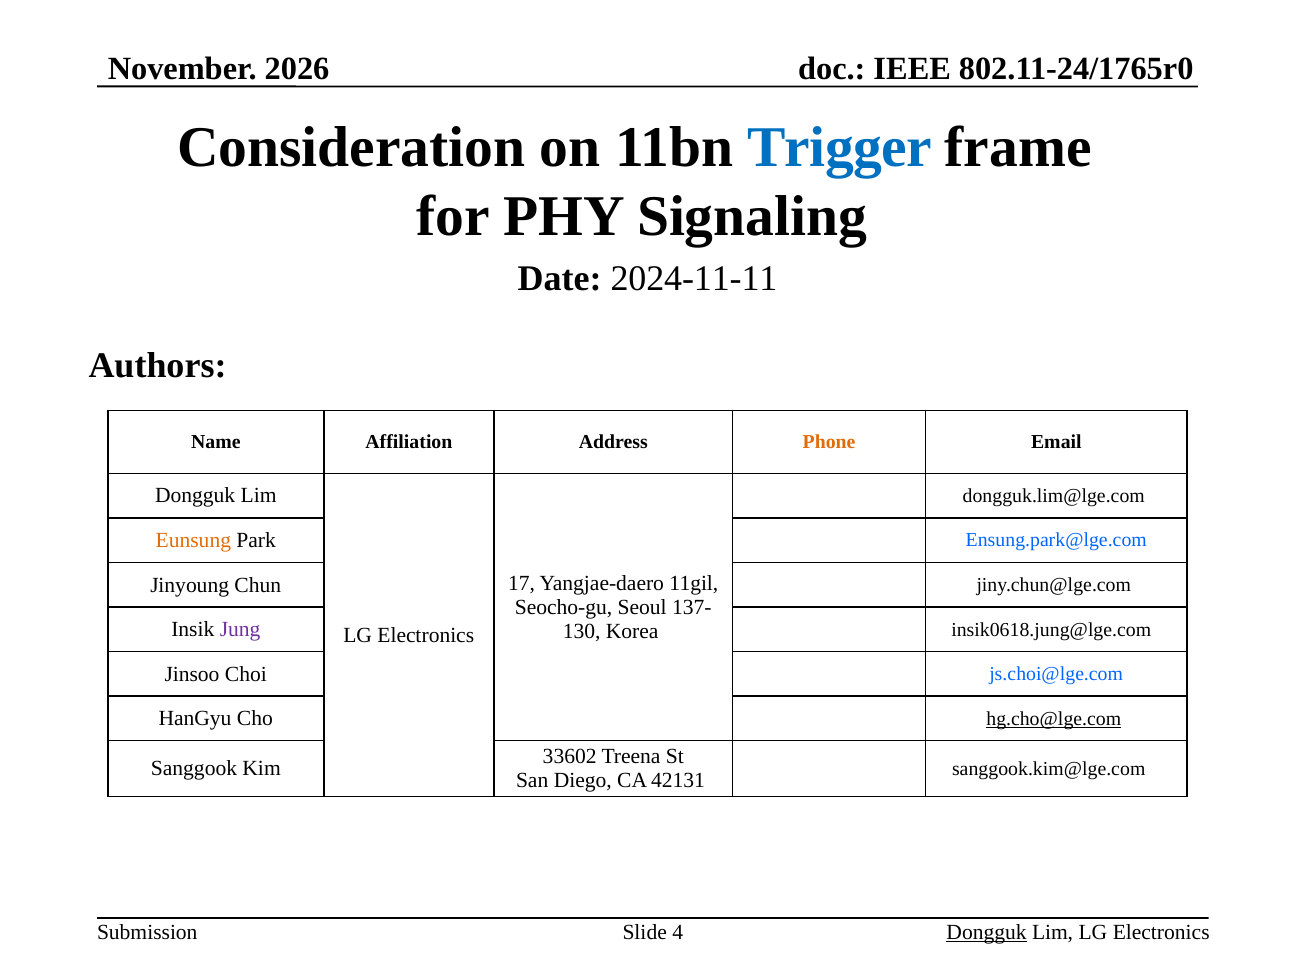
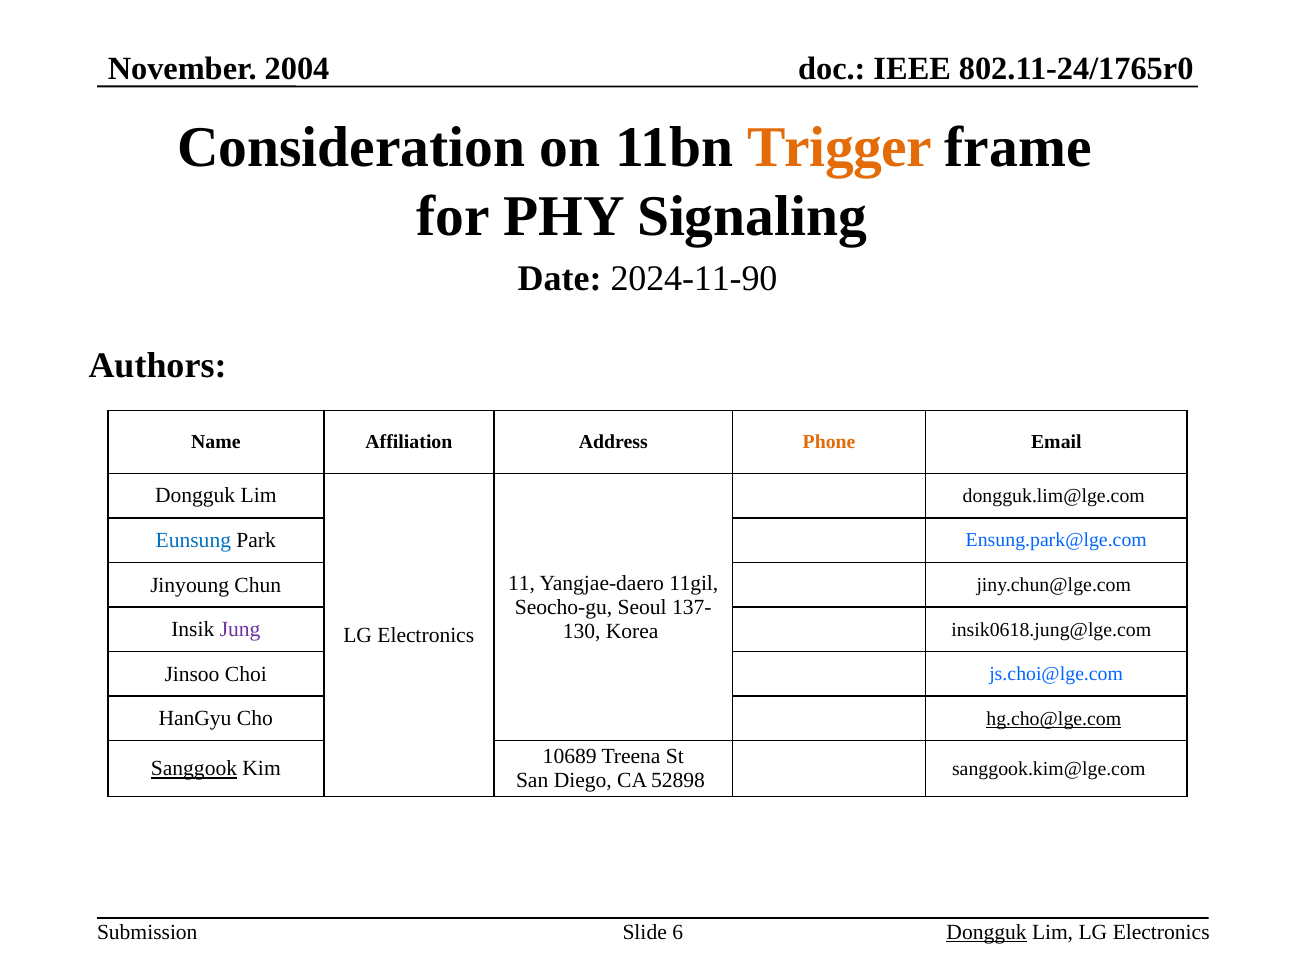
2026: 2026 -> 2004 (297, 69)
Trigger colour: blue -> orange (840, 148)
2024-11-11: 2024-11-11 -> 2024-11-90 (694, 279)
Eunsung colour: orange -> blue (193, 540)
17: 17 -> 11 (522, 583)
33602: 33602 -> 10689 (570, 756)
Sanggook underline: none -> present (194, 768)
42131: 42131 -> 52898 (678, 780)
4: 4 -> 6 (678, 932)
